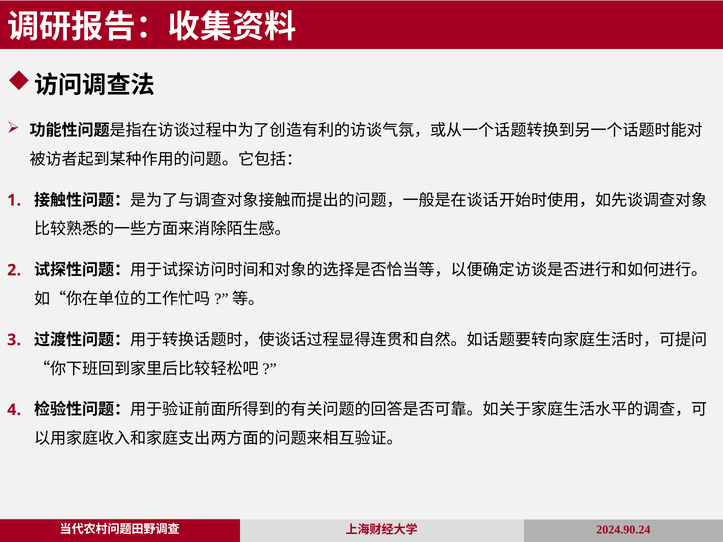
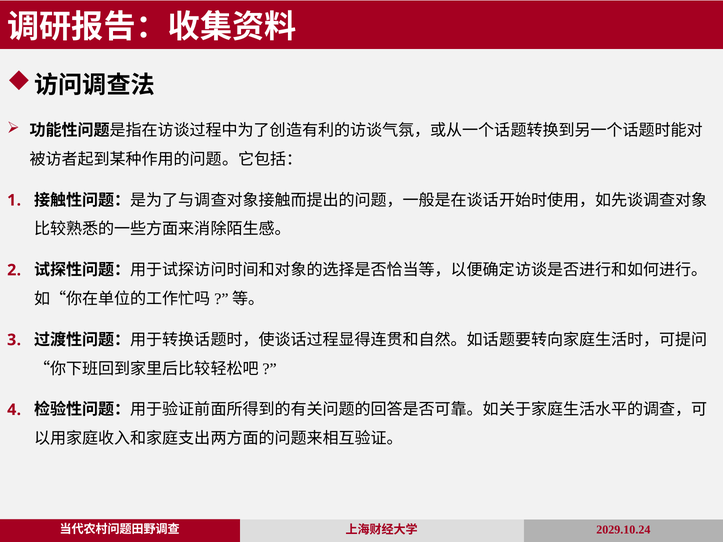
2024.90.24: 2024.90.24 -> 2029.10.24 (623, 530)
